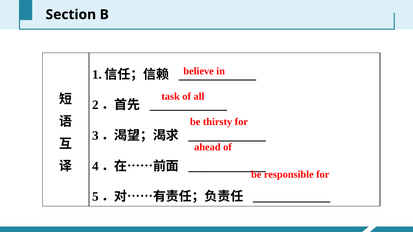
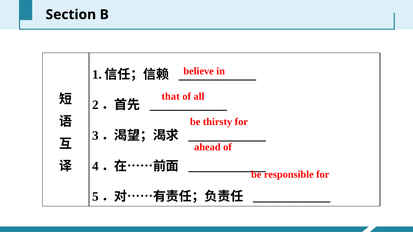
task: task -> that (171, 97)
